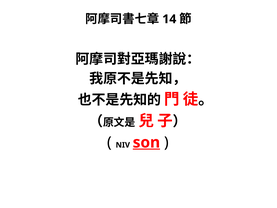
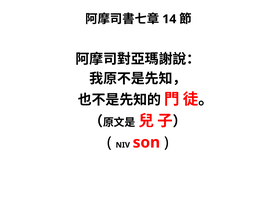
son underline: present -> none (146, 142)
